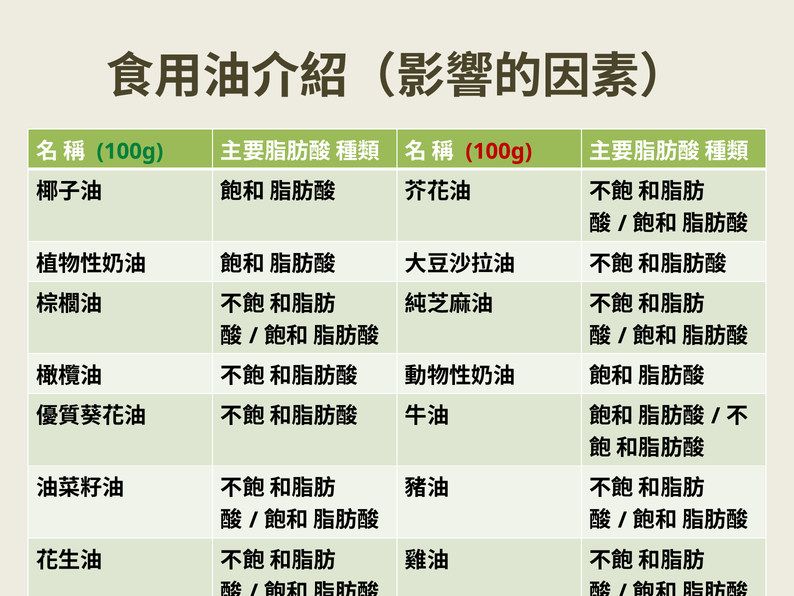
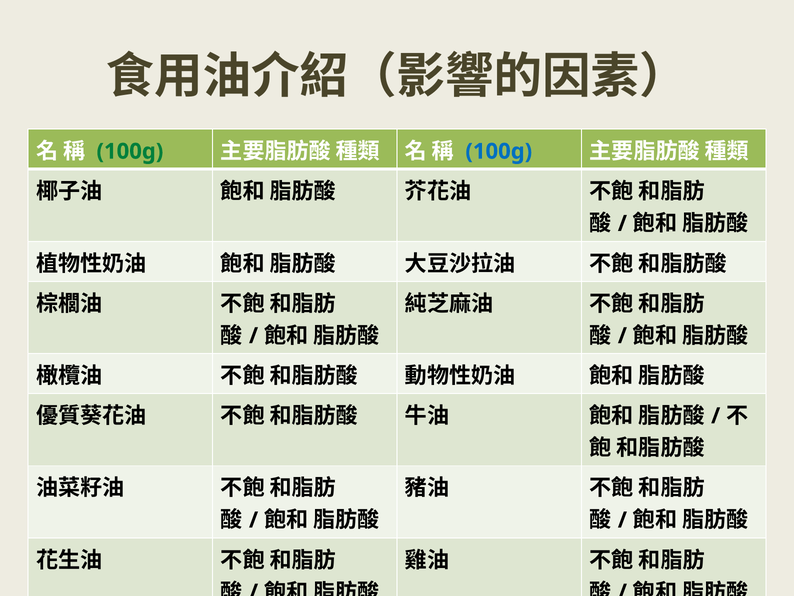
100g colour: red -> blue (499, 151)
